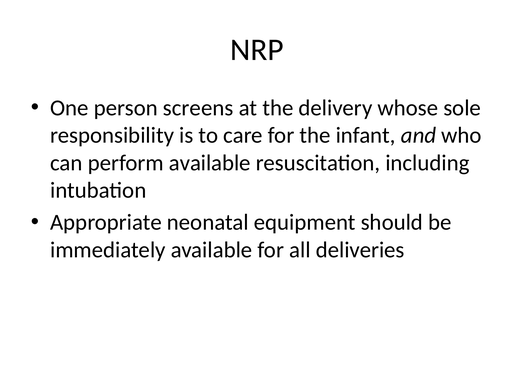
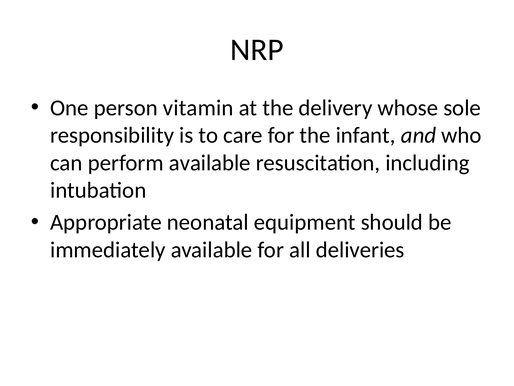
screens: screens -> vitamin (198, 108)
